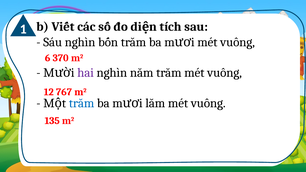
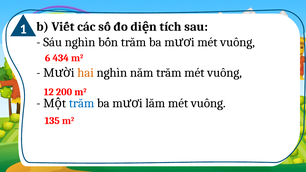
370: 370 -> 434 (61, 58)
hai colour: purple -> orange (86, 73)
767: 767 -> 200 (64, 92)
